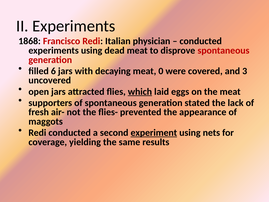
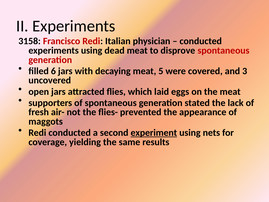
1868: 1868 -> 3158 (30, 41)
0: 0 -> 5 (161, 71)
which underline: present -> none (140, 91)
